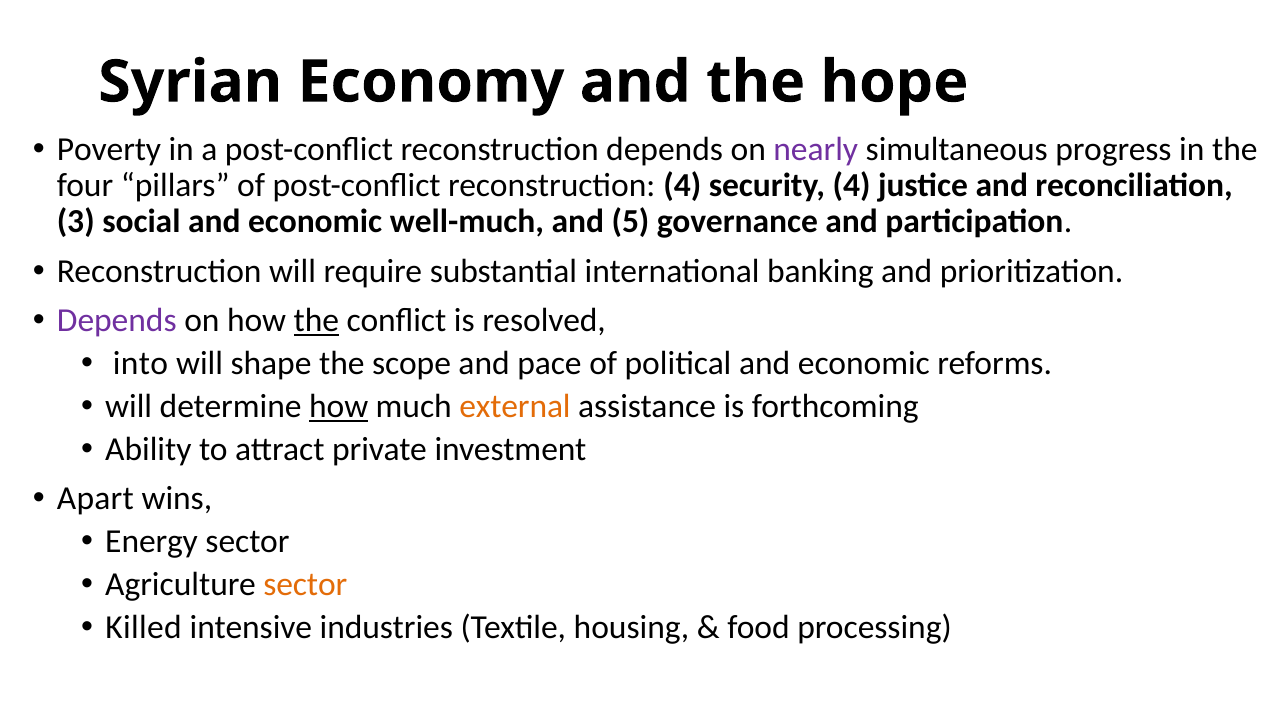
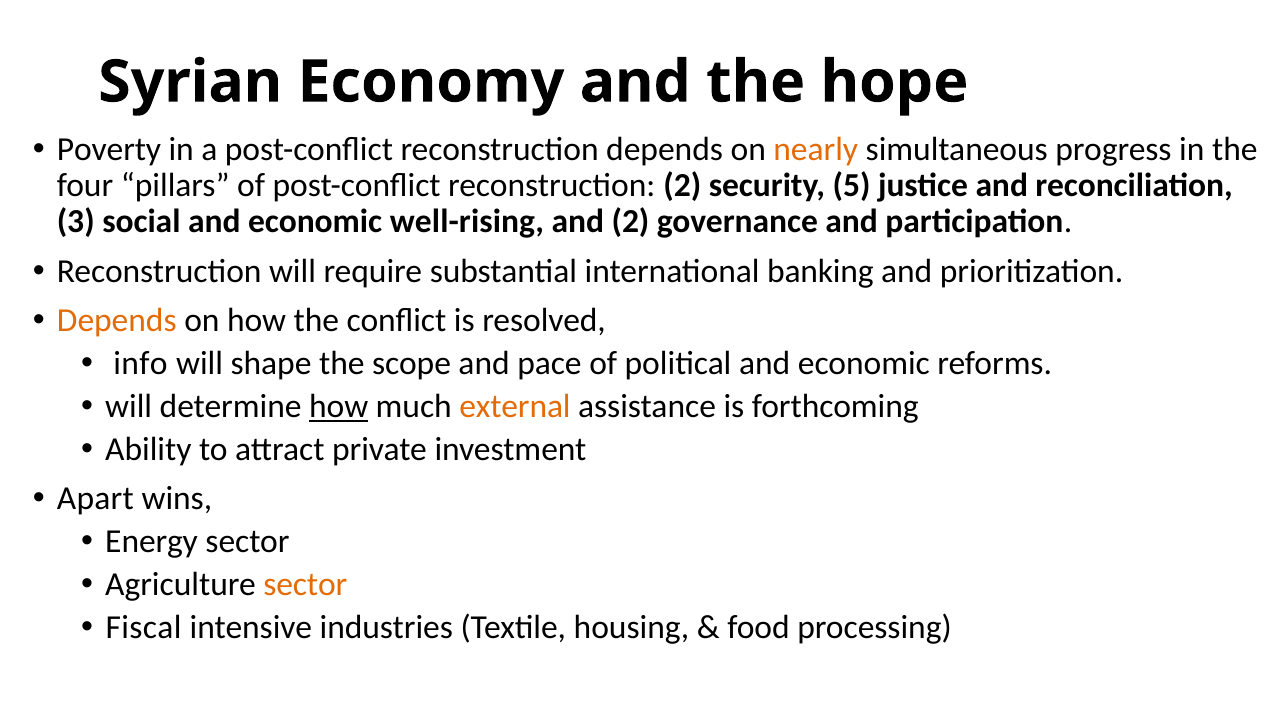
nearly colour: purple -> orange (816, 149)
reconstruction 4: 4 -> 2 (682, 185)
security 4: 4 -> 5 (852, 185)
well-much: well-much -> well-rising (467, 222)
and 5: 5 -> 2 (630, 222)
Depends colour: purple -> orange (117, 321)
the underline: present -> none (316, 321)
into: into -> info (140, 364)
Killed: Killed -> Fiscal (144, 628)
